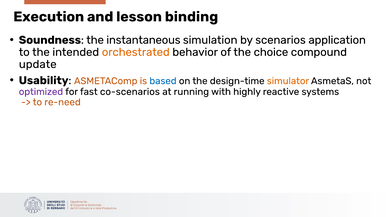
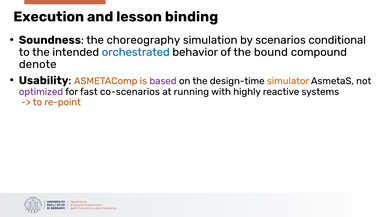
instantaneous: instantaneous -> choreography (143, 40)
application: application -> conditional (337, 40)
orchestrated colour: orange -> blue (136, 52)
choice: choice -> bound (271, 52)
update: update -> denote (38, 64)
based colour: blue -> purple (163, 81)
re-need: re-need -> re-point (63, 102)
